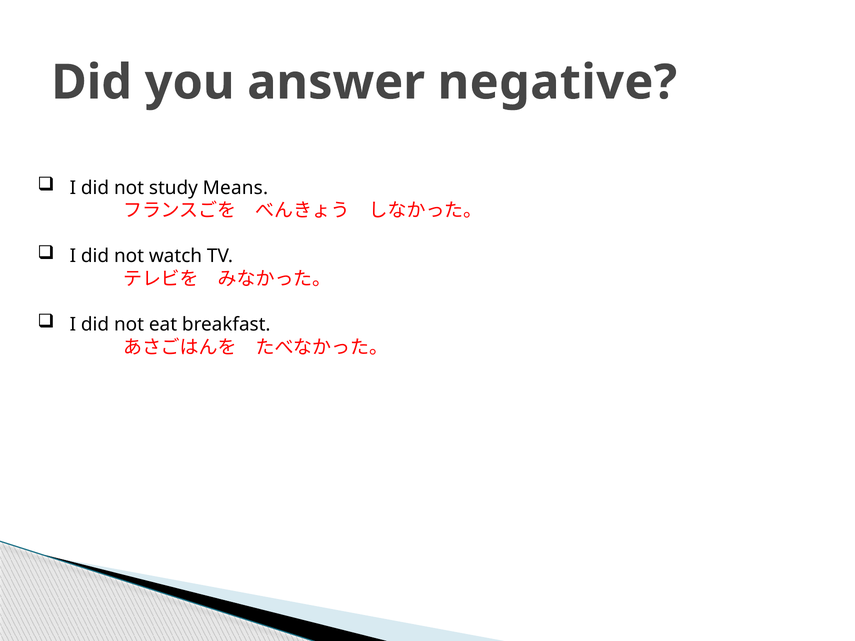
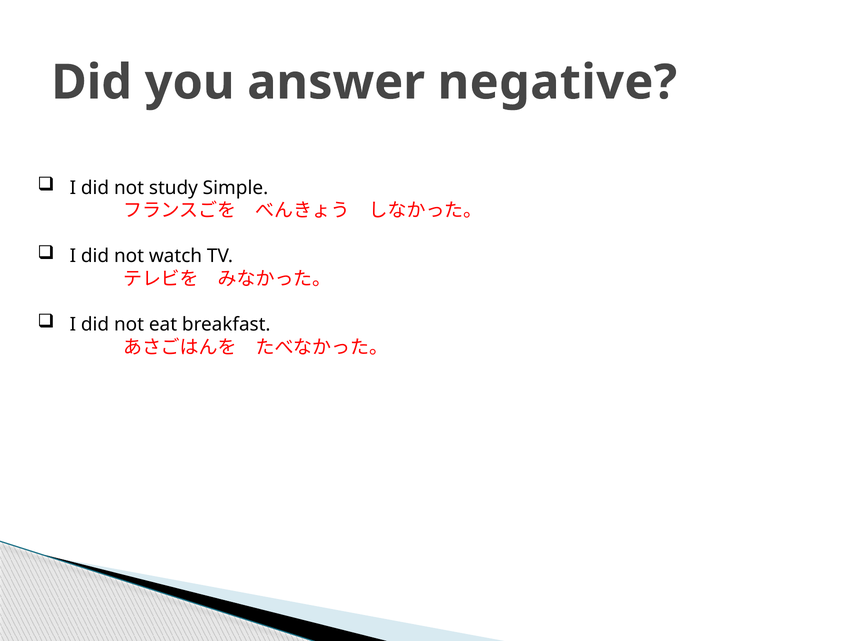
Means: Means -> Simple (235, 188)
